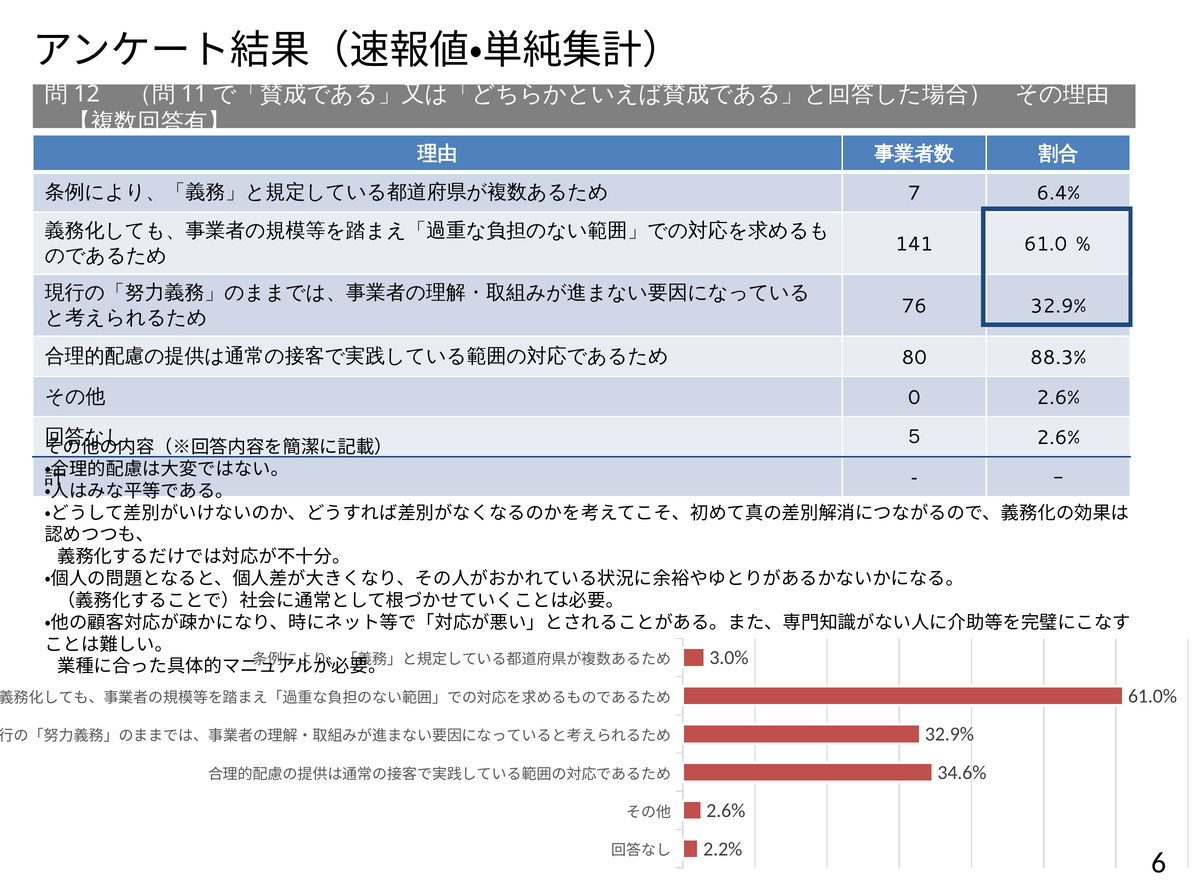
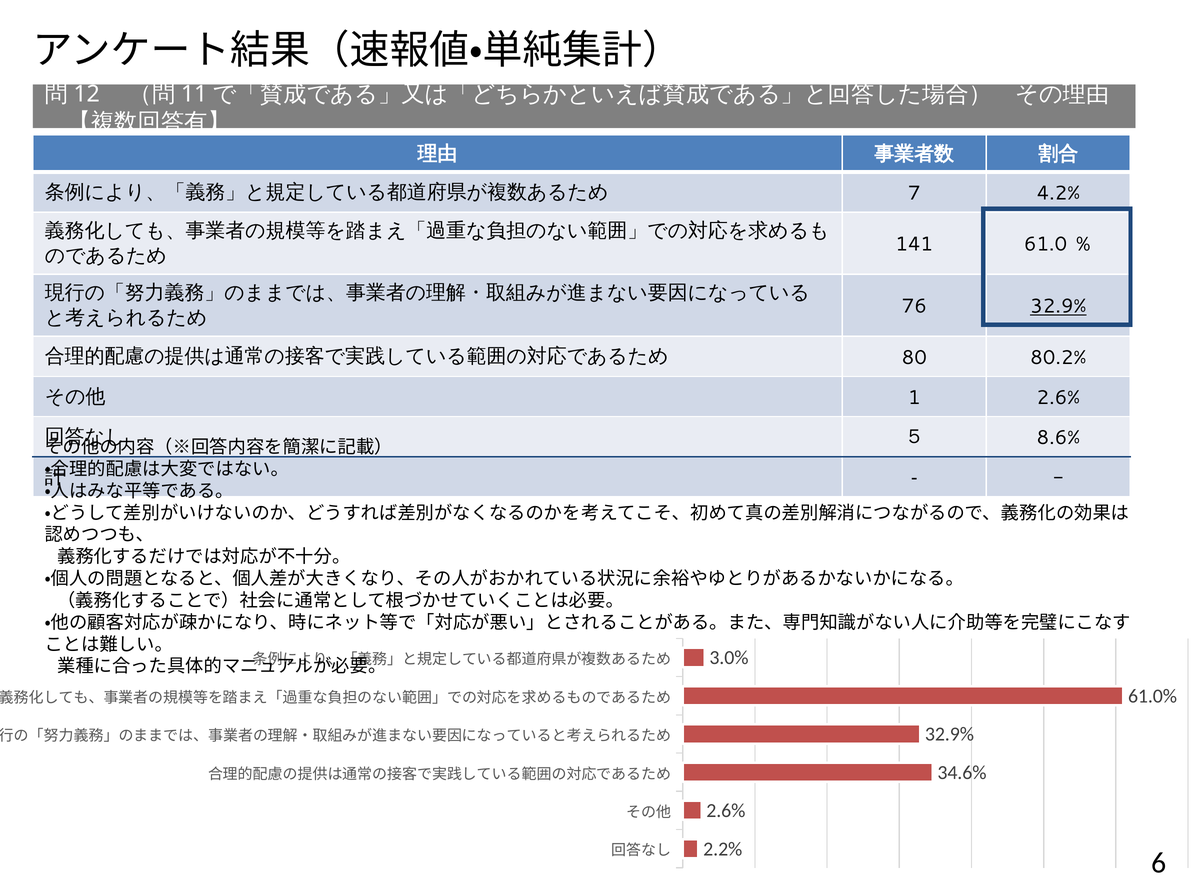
6.4%: 6.4% -> 4.2% (1058, 193)
32.9% underline: none -> present (1058, 306)
88.3%: 88.3% -> 80.2% (1058, 358)
0: 0 -> 1 (914, 398)
５ 2.6%: 2.6% -> 8.6% (1058, 438)
